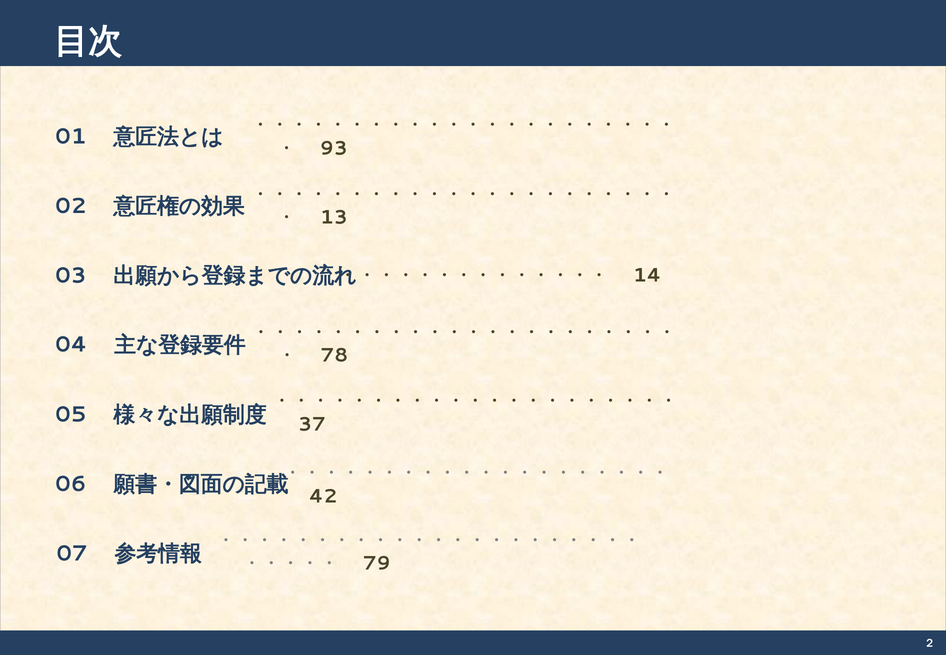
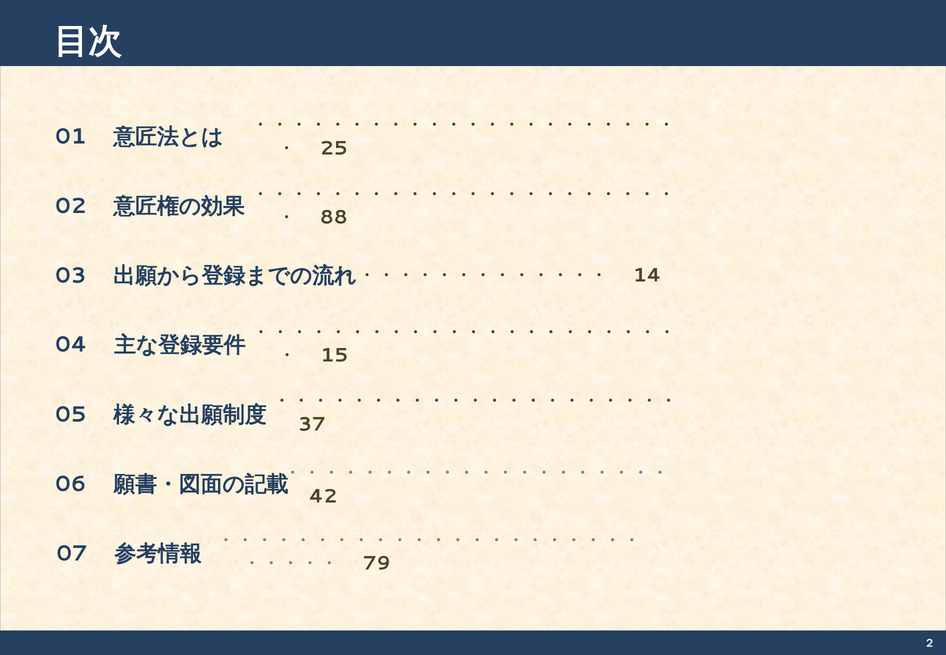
93: 93 -> 25 (334, 148)
13: 13 -> 88 (334, 217)
78: 78 -> 15 (334, 356)
